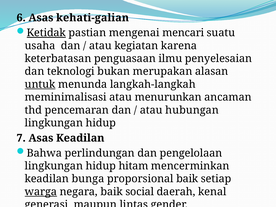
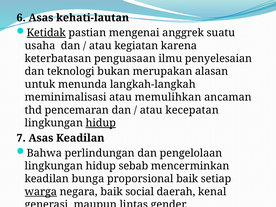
kehati-galian: kehati-galian -> kehati-lautan (93, 18)
mencari: mencari -> anggrek (183, 33)
untuk underline: present -> none (40, 84)
menurunkan: menurunkan -> memulihkan (168, 97)
hubungan: hubungan -> kecepatan (192, 110)
hidup underline: none -> present (101, 123)
hitam: hitam -> sebab (133, 166)
